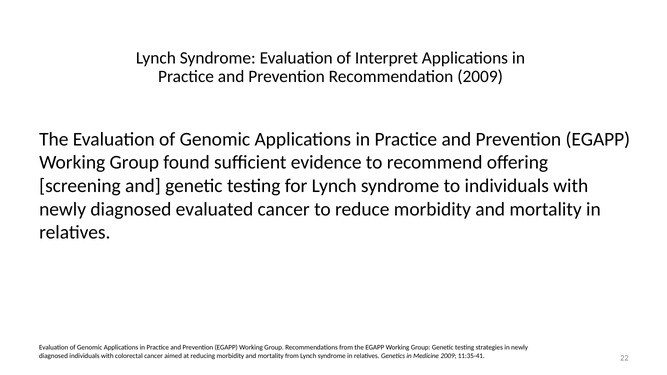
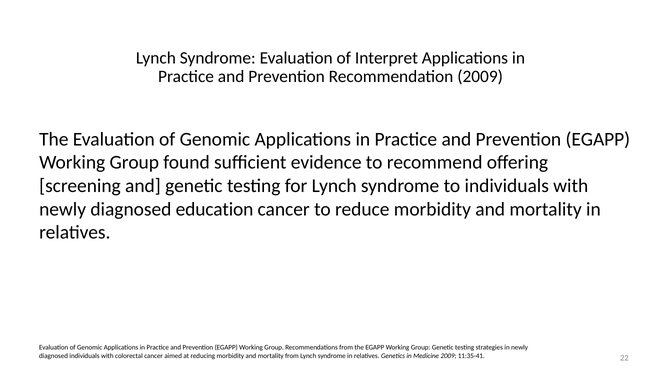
evaluated: evaluated -> education (215, 209)
